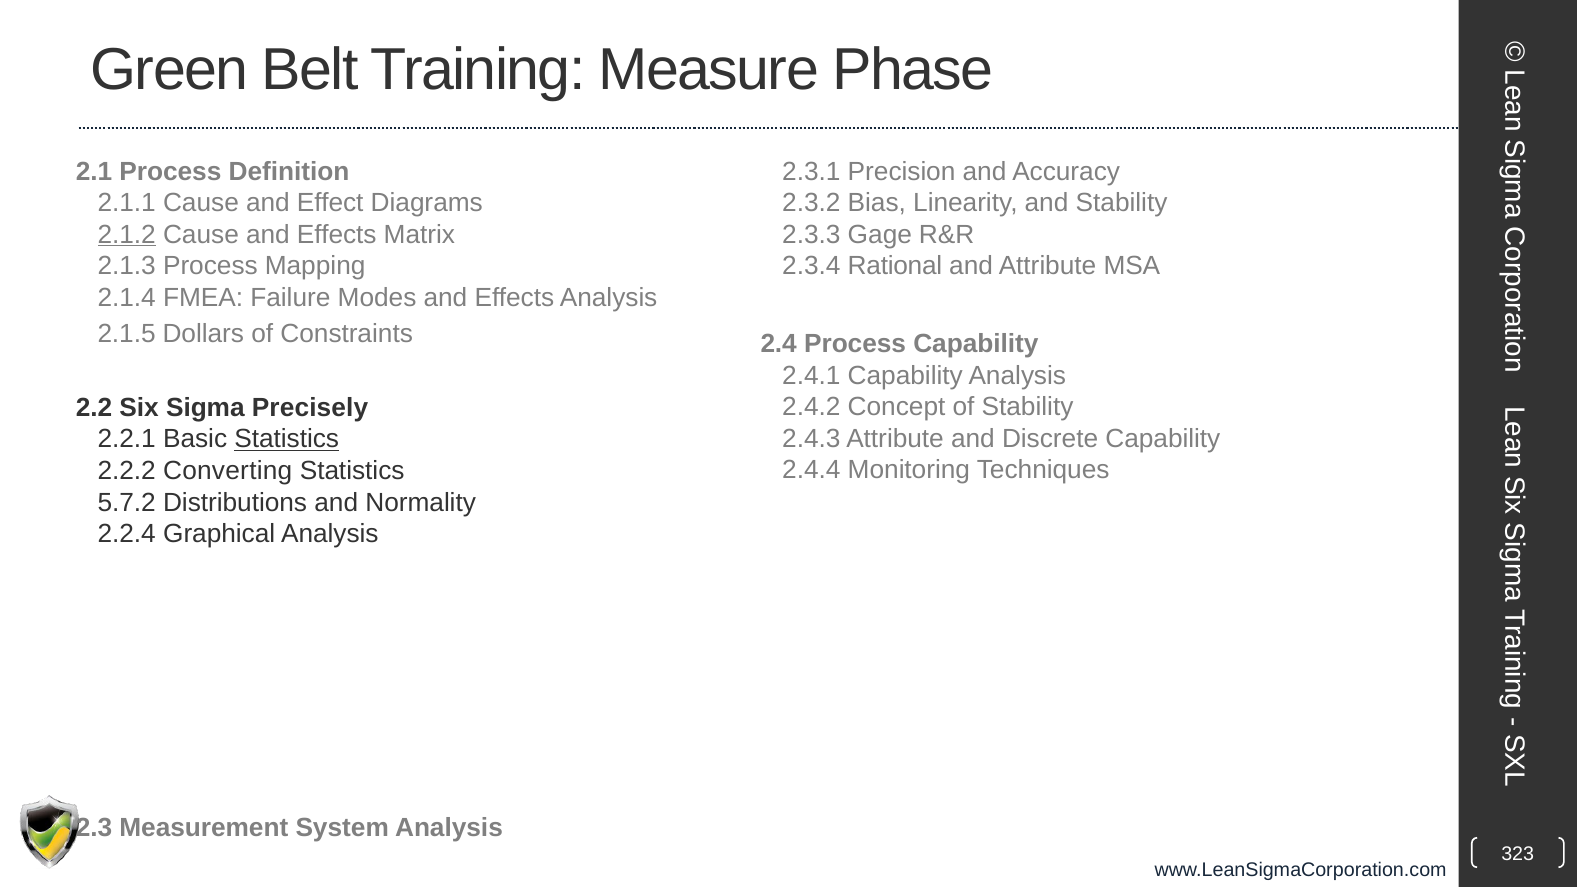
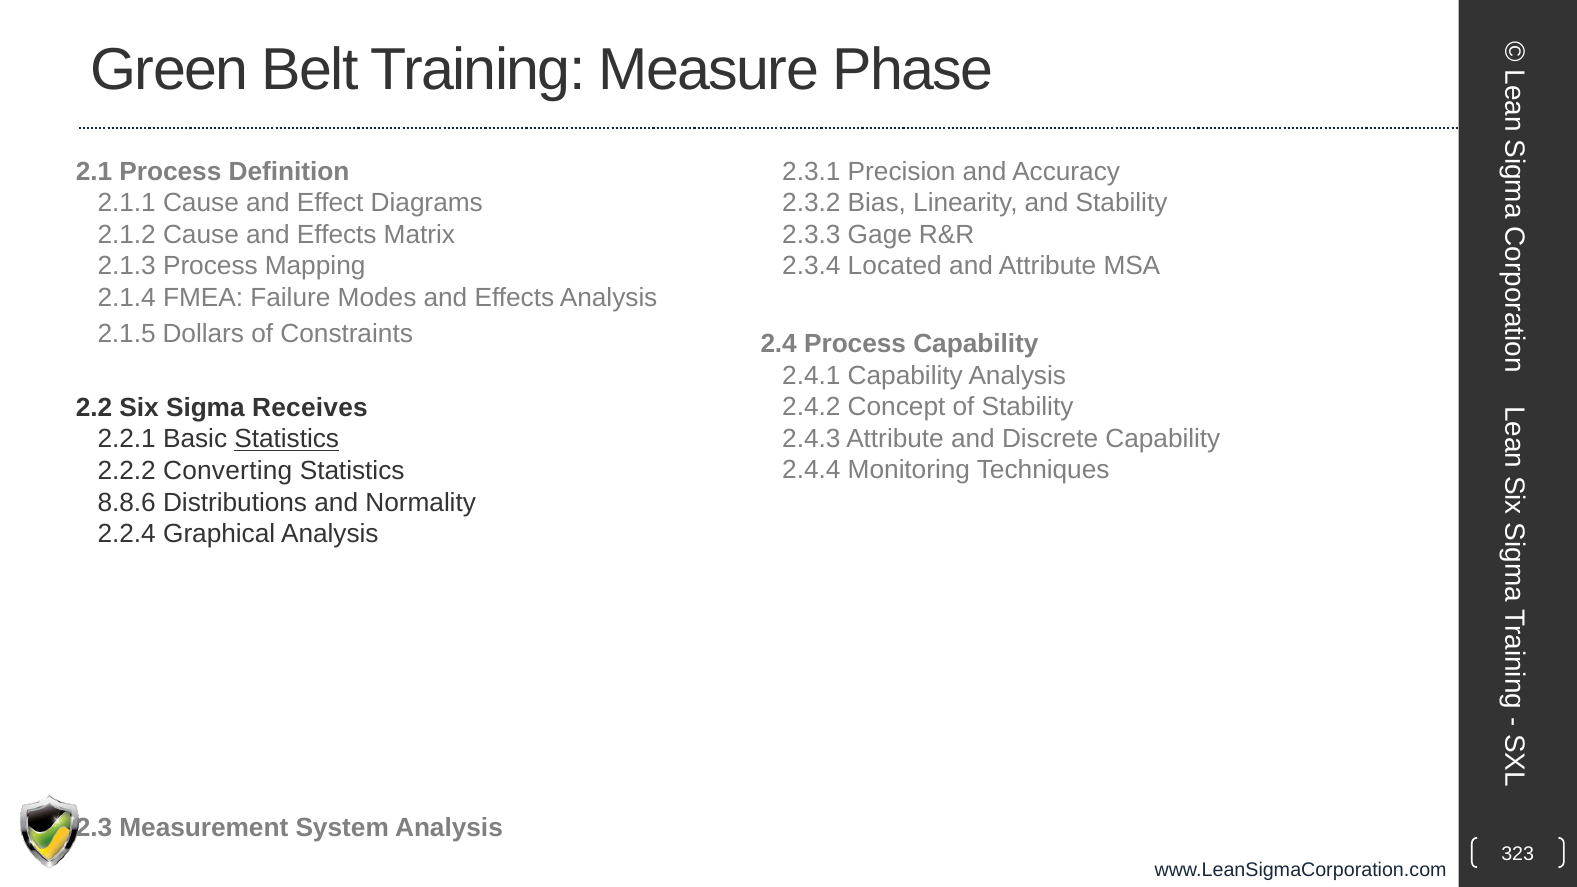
2.1.2 underline: present -> none (127, 234)
Rational: Rational -> Located (895, 266)
Precisely: Precisely -> Receives (310, 408)
5.7.2: 5.7.2 -> 8.8.6 (127, 502)
